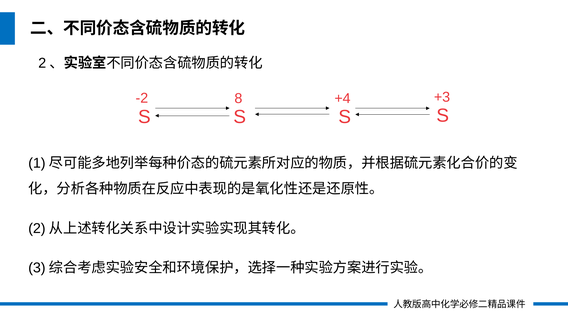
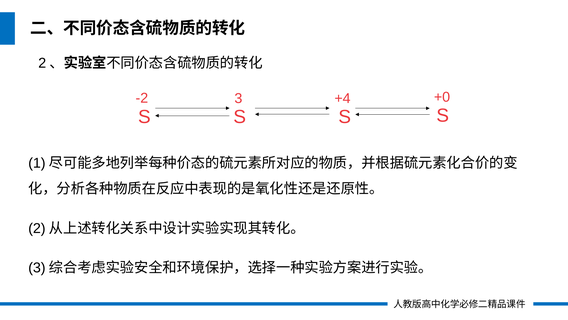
8: 8 -> 3 (238, 98)
+3: +3 -> +0 (442, 97)
